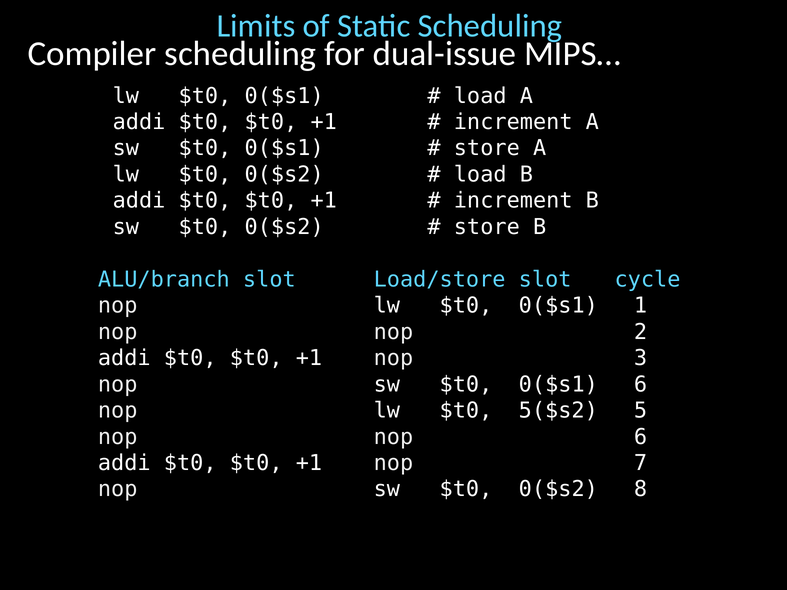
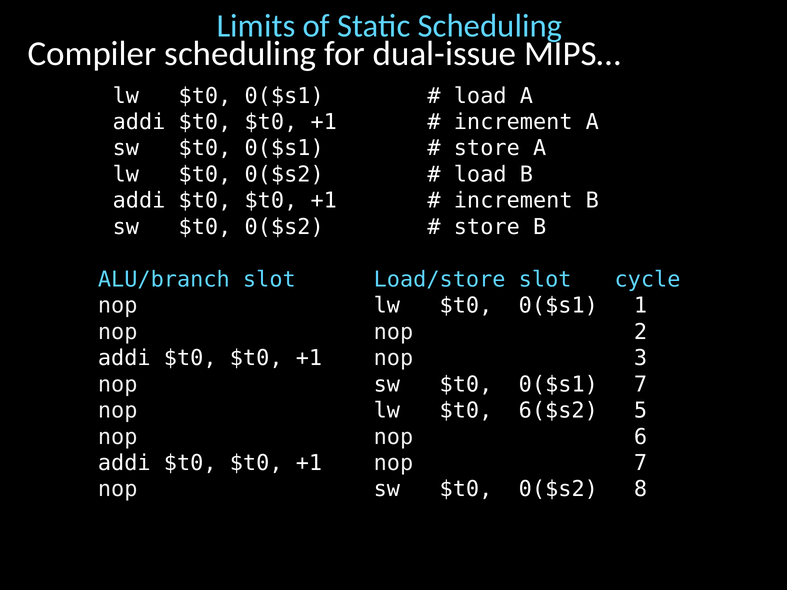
0($s1 6: 6 -> 7 (641, 385)
5($s2: 5($s2 -> 6($s2 (558, 411)
